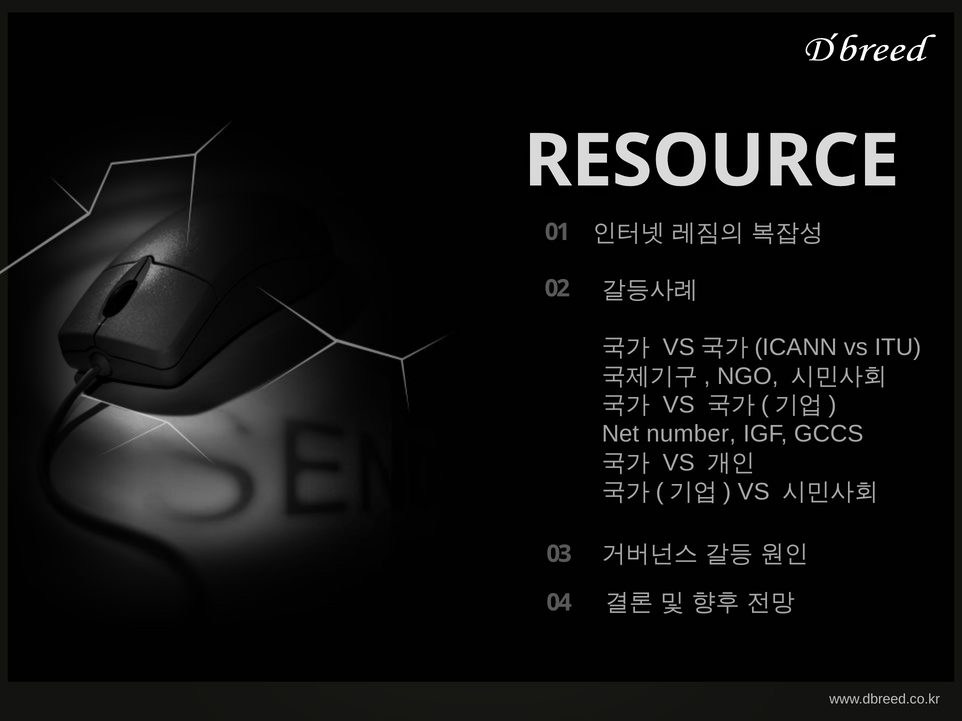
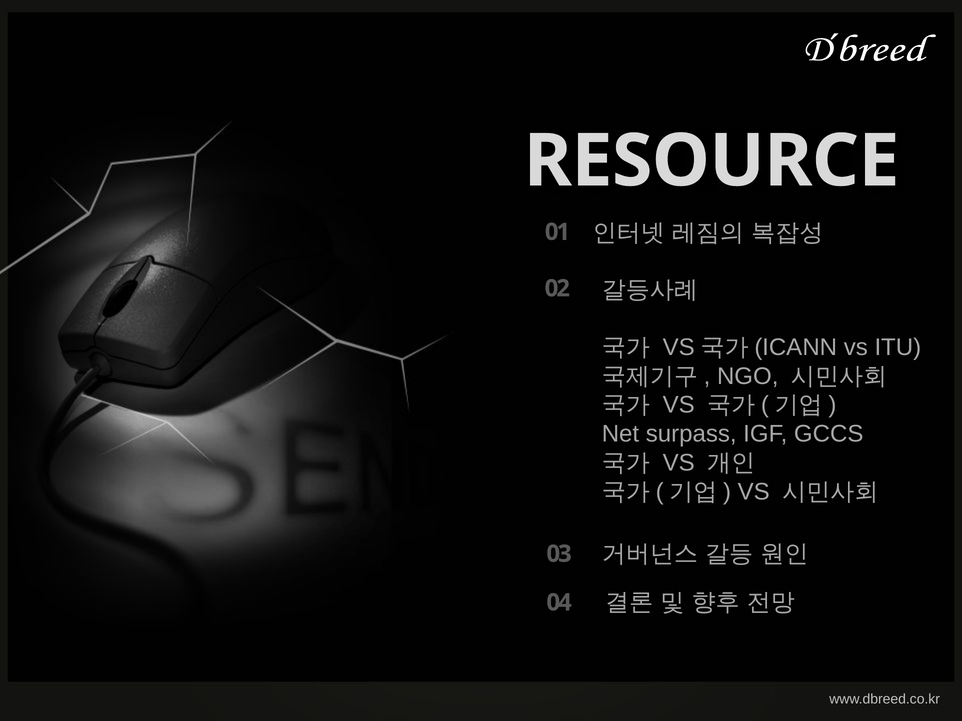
number: number -> surpass (691, 434)
